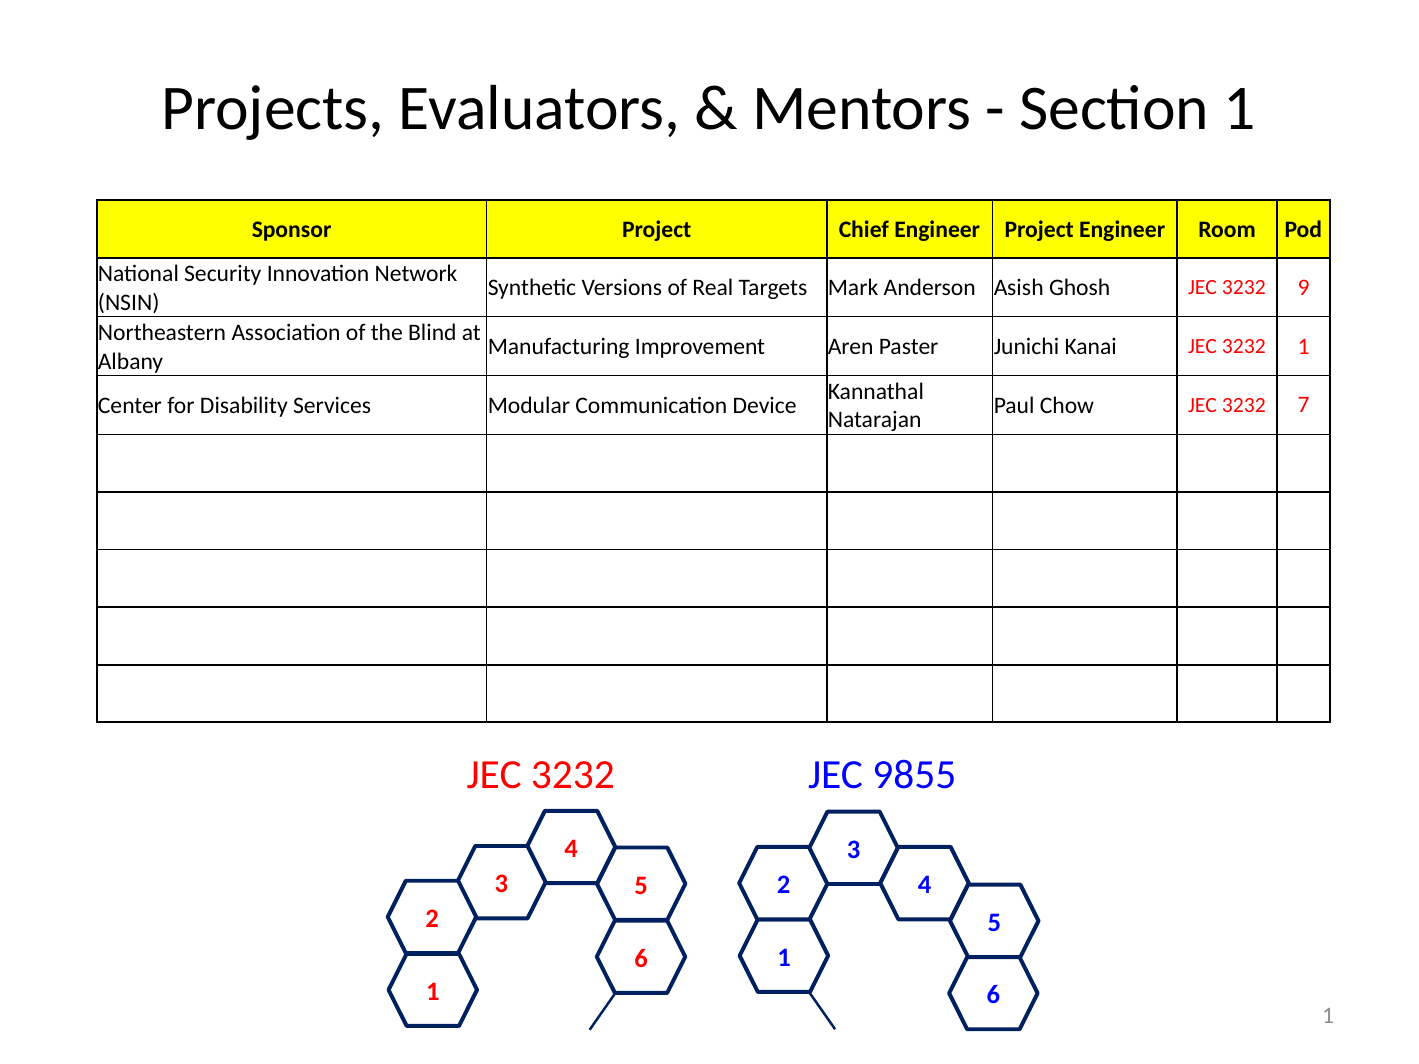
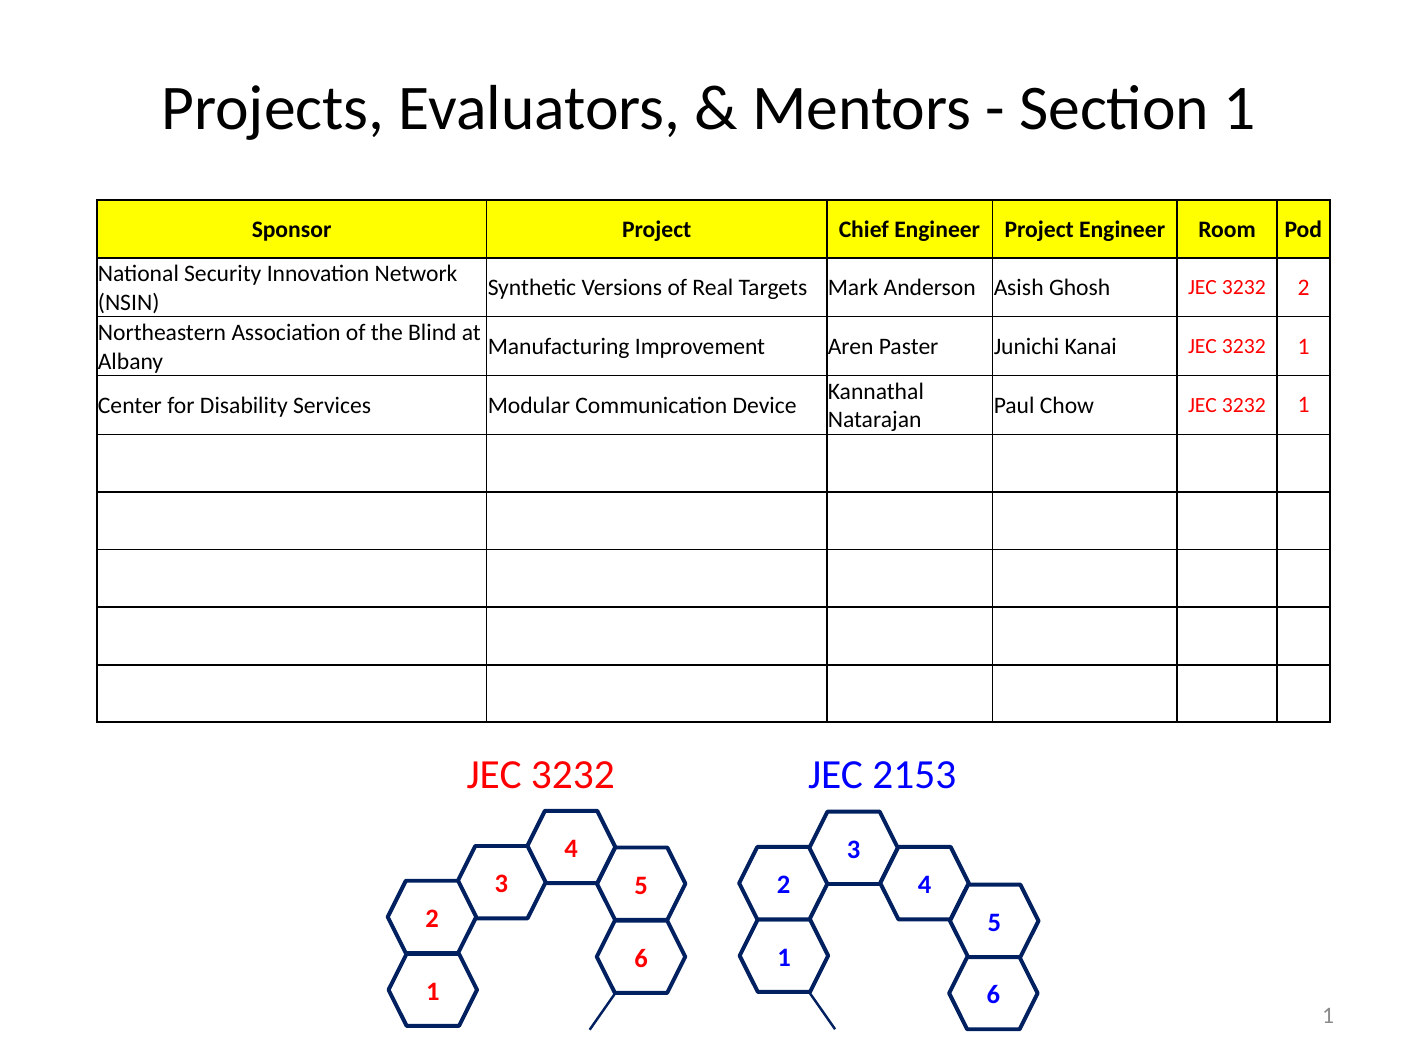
3232 9: 9 -> 2 (1304, 288)
Chow JEC 3232 7: 7 -> 1 (1304, 405)
9855: 9855 -> 2153 (914, 775)
